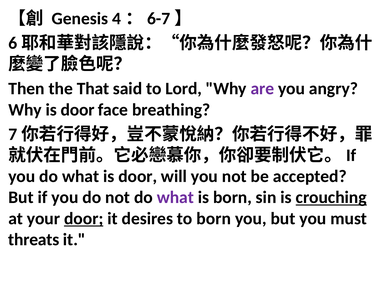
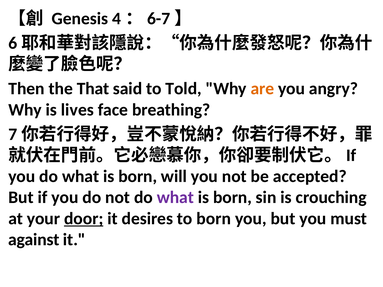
Lord: Lord -> Told (184, 89)
are colour: purple -> orange (262, 89)
Why is door: door -> lives (77, 110)
door: door -> born (138, 177)
crouching underline: present -> none (331, 198)
threats: threats -> against (34, 240)
